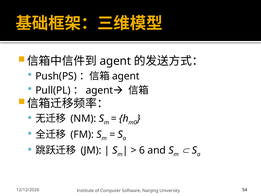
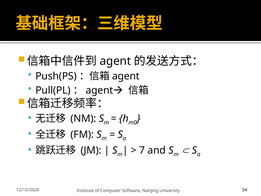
6: 6 -> 7 (142, 150)
